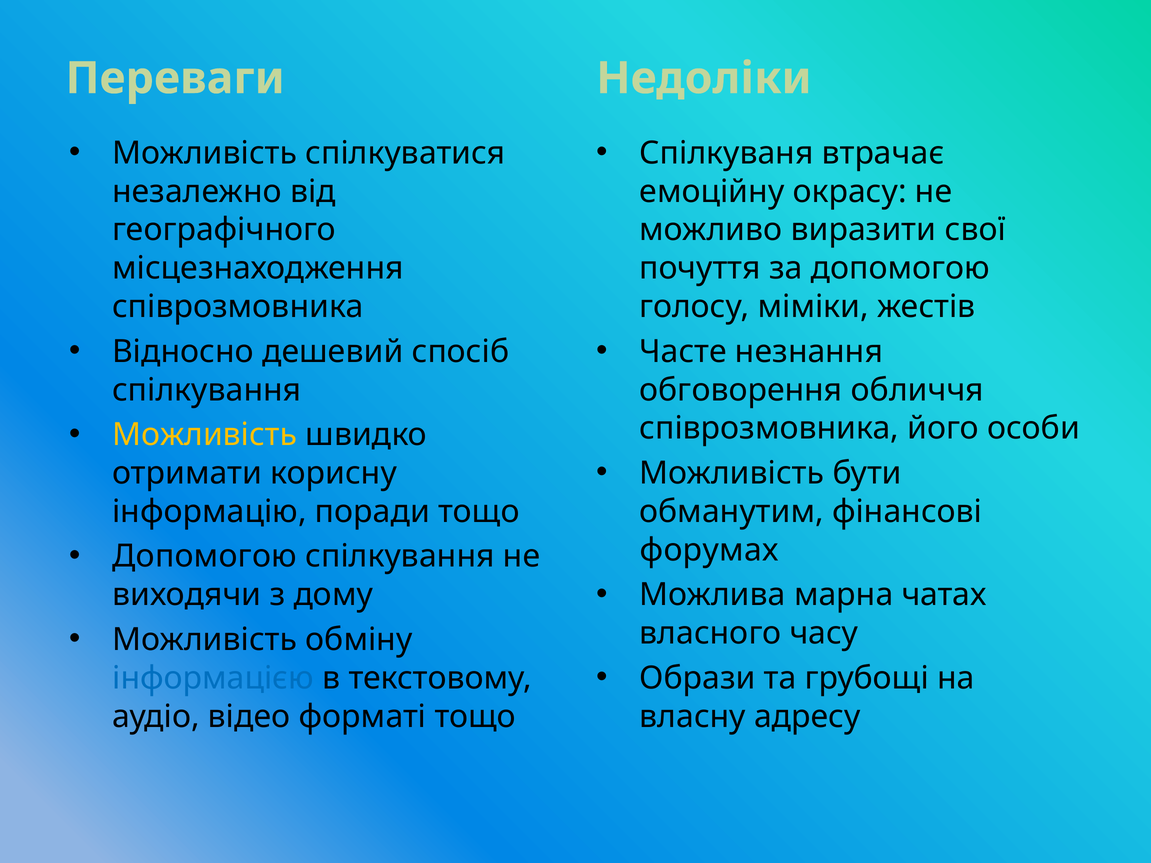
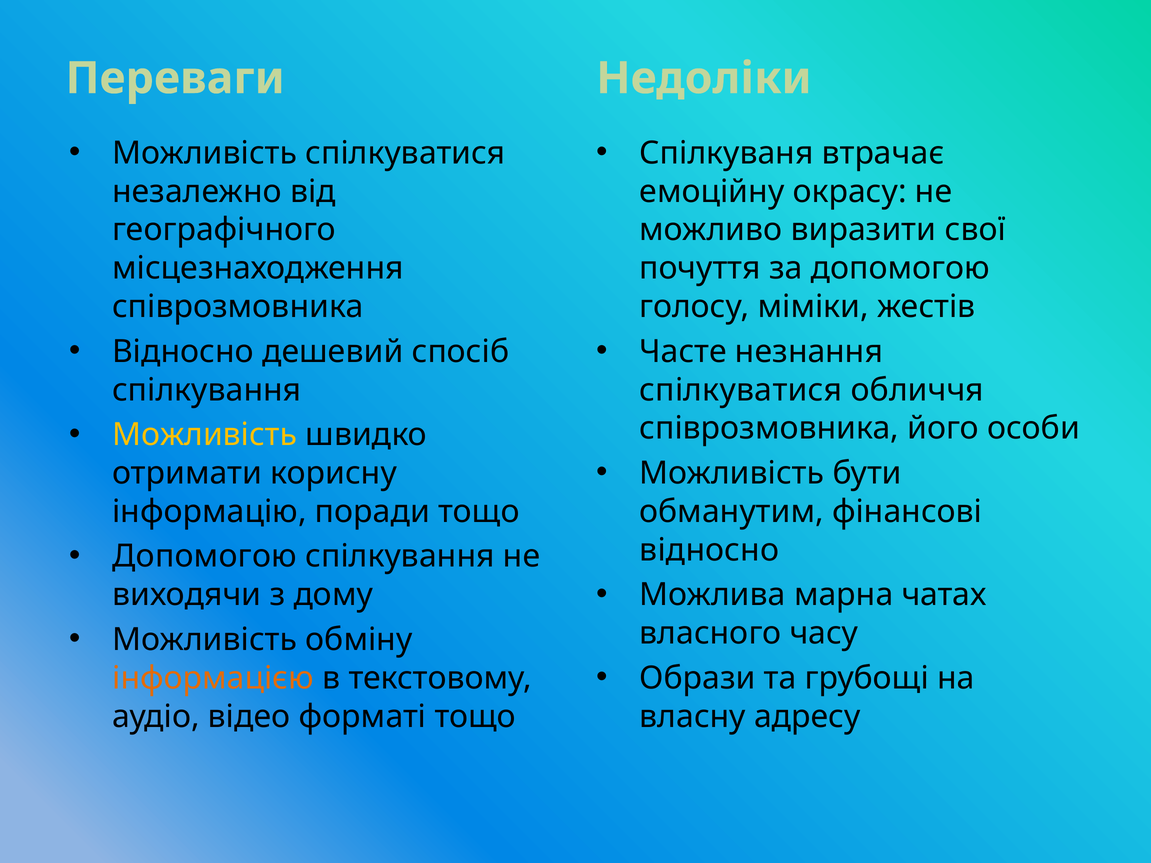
обговорення: обговорення -> спілкуватися (741, 390)
форумах: форумах -> відносно (709, 550)
інформацією colour: blue -> orange (213, 678)
